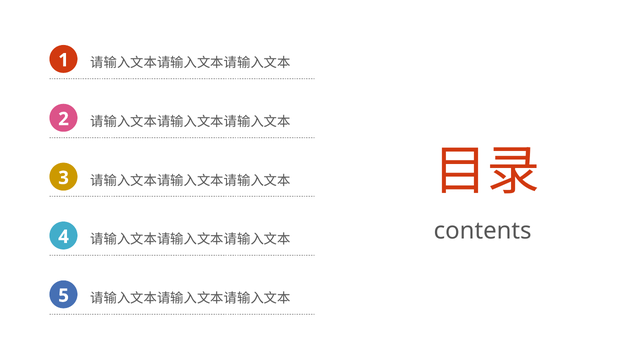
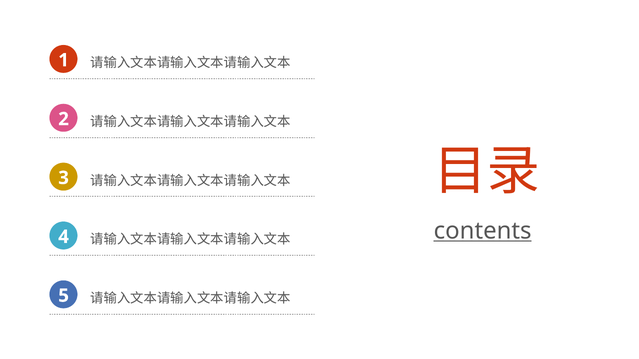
contents underline: none -> present (483, 231)
